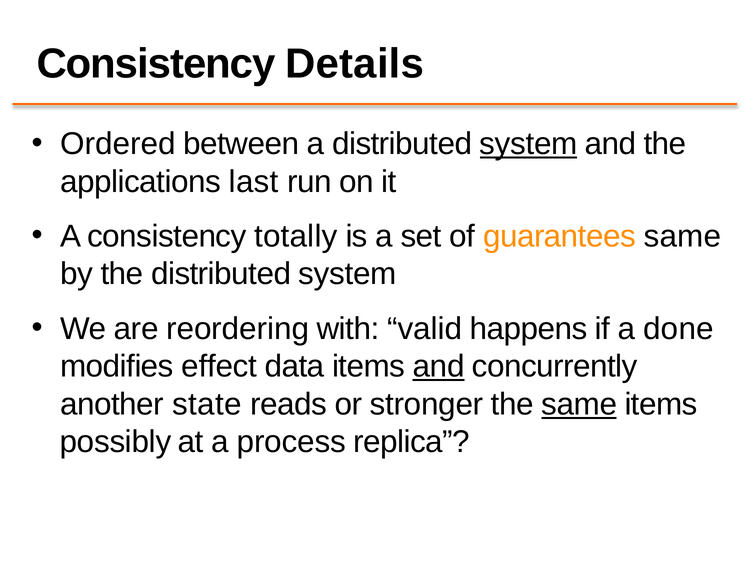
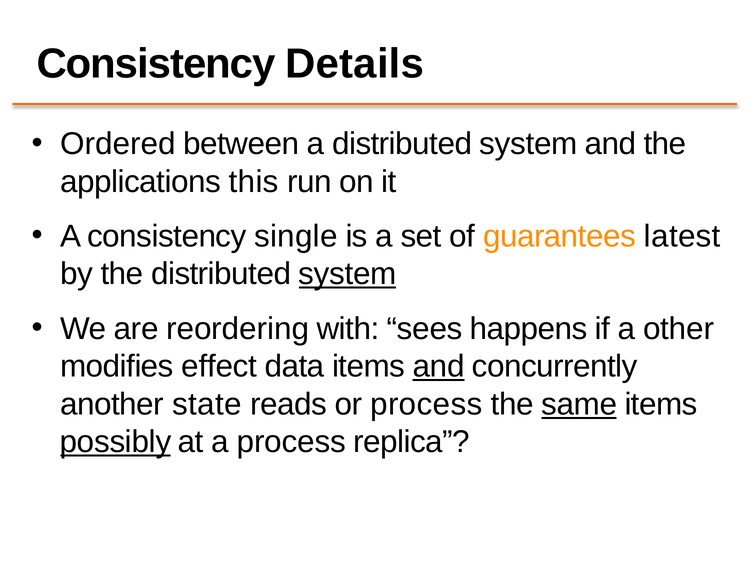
system underline: present -> none (528, 144)
last: last -> this (254, 182)
totally: totally -> single (296, 236)
guarantees same: same -> latest (682, 236)
system underline: none -> present (347, 274)
valid: valid -> sees (425, 329)
done: done -> other (679, 329)
or stronger: stronger -> process (426, 404)
possibly underline: none -> present (115, 442)
